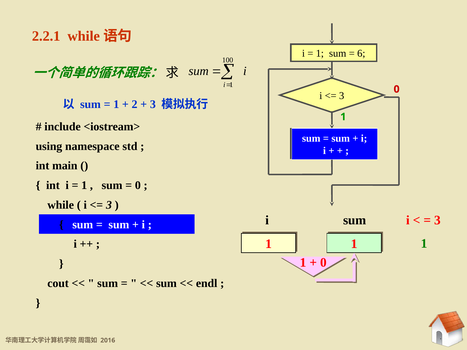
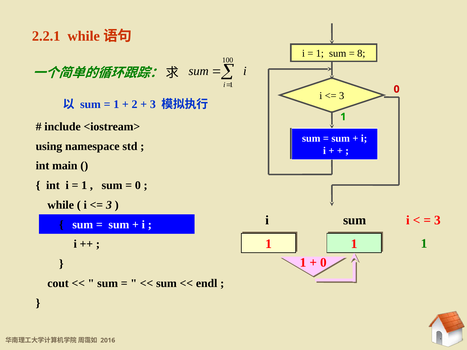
6: 6 -> 8 (361, 54)
